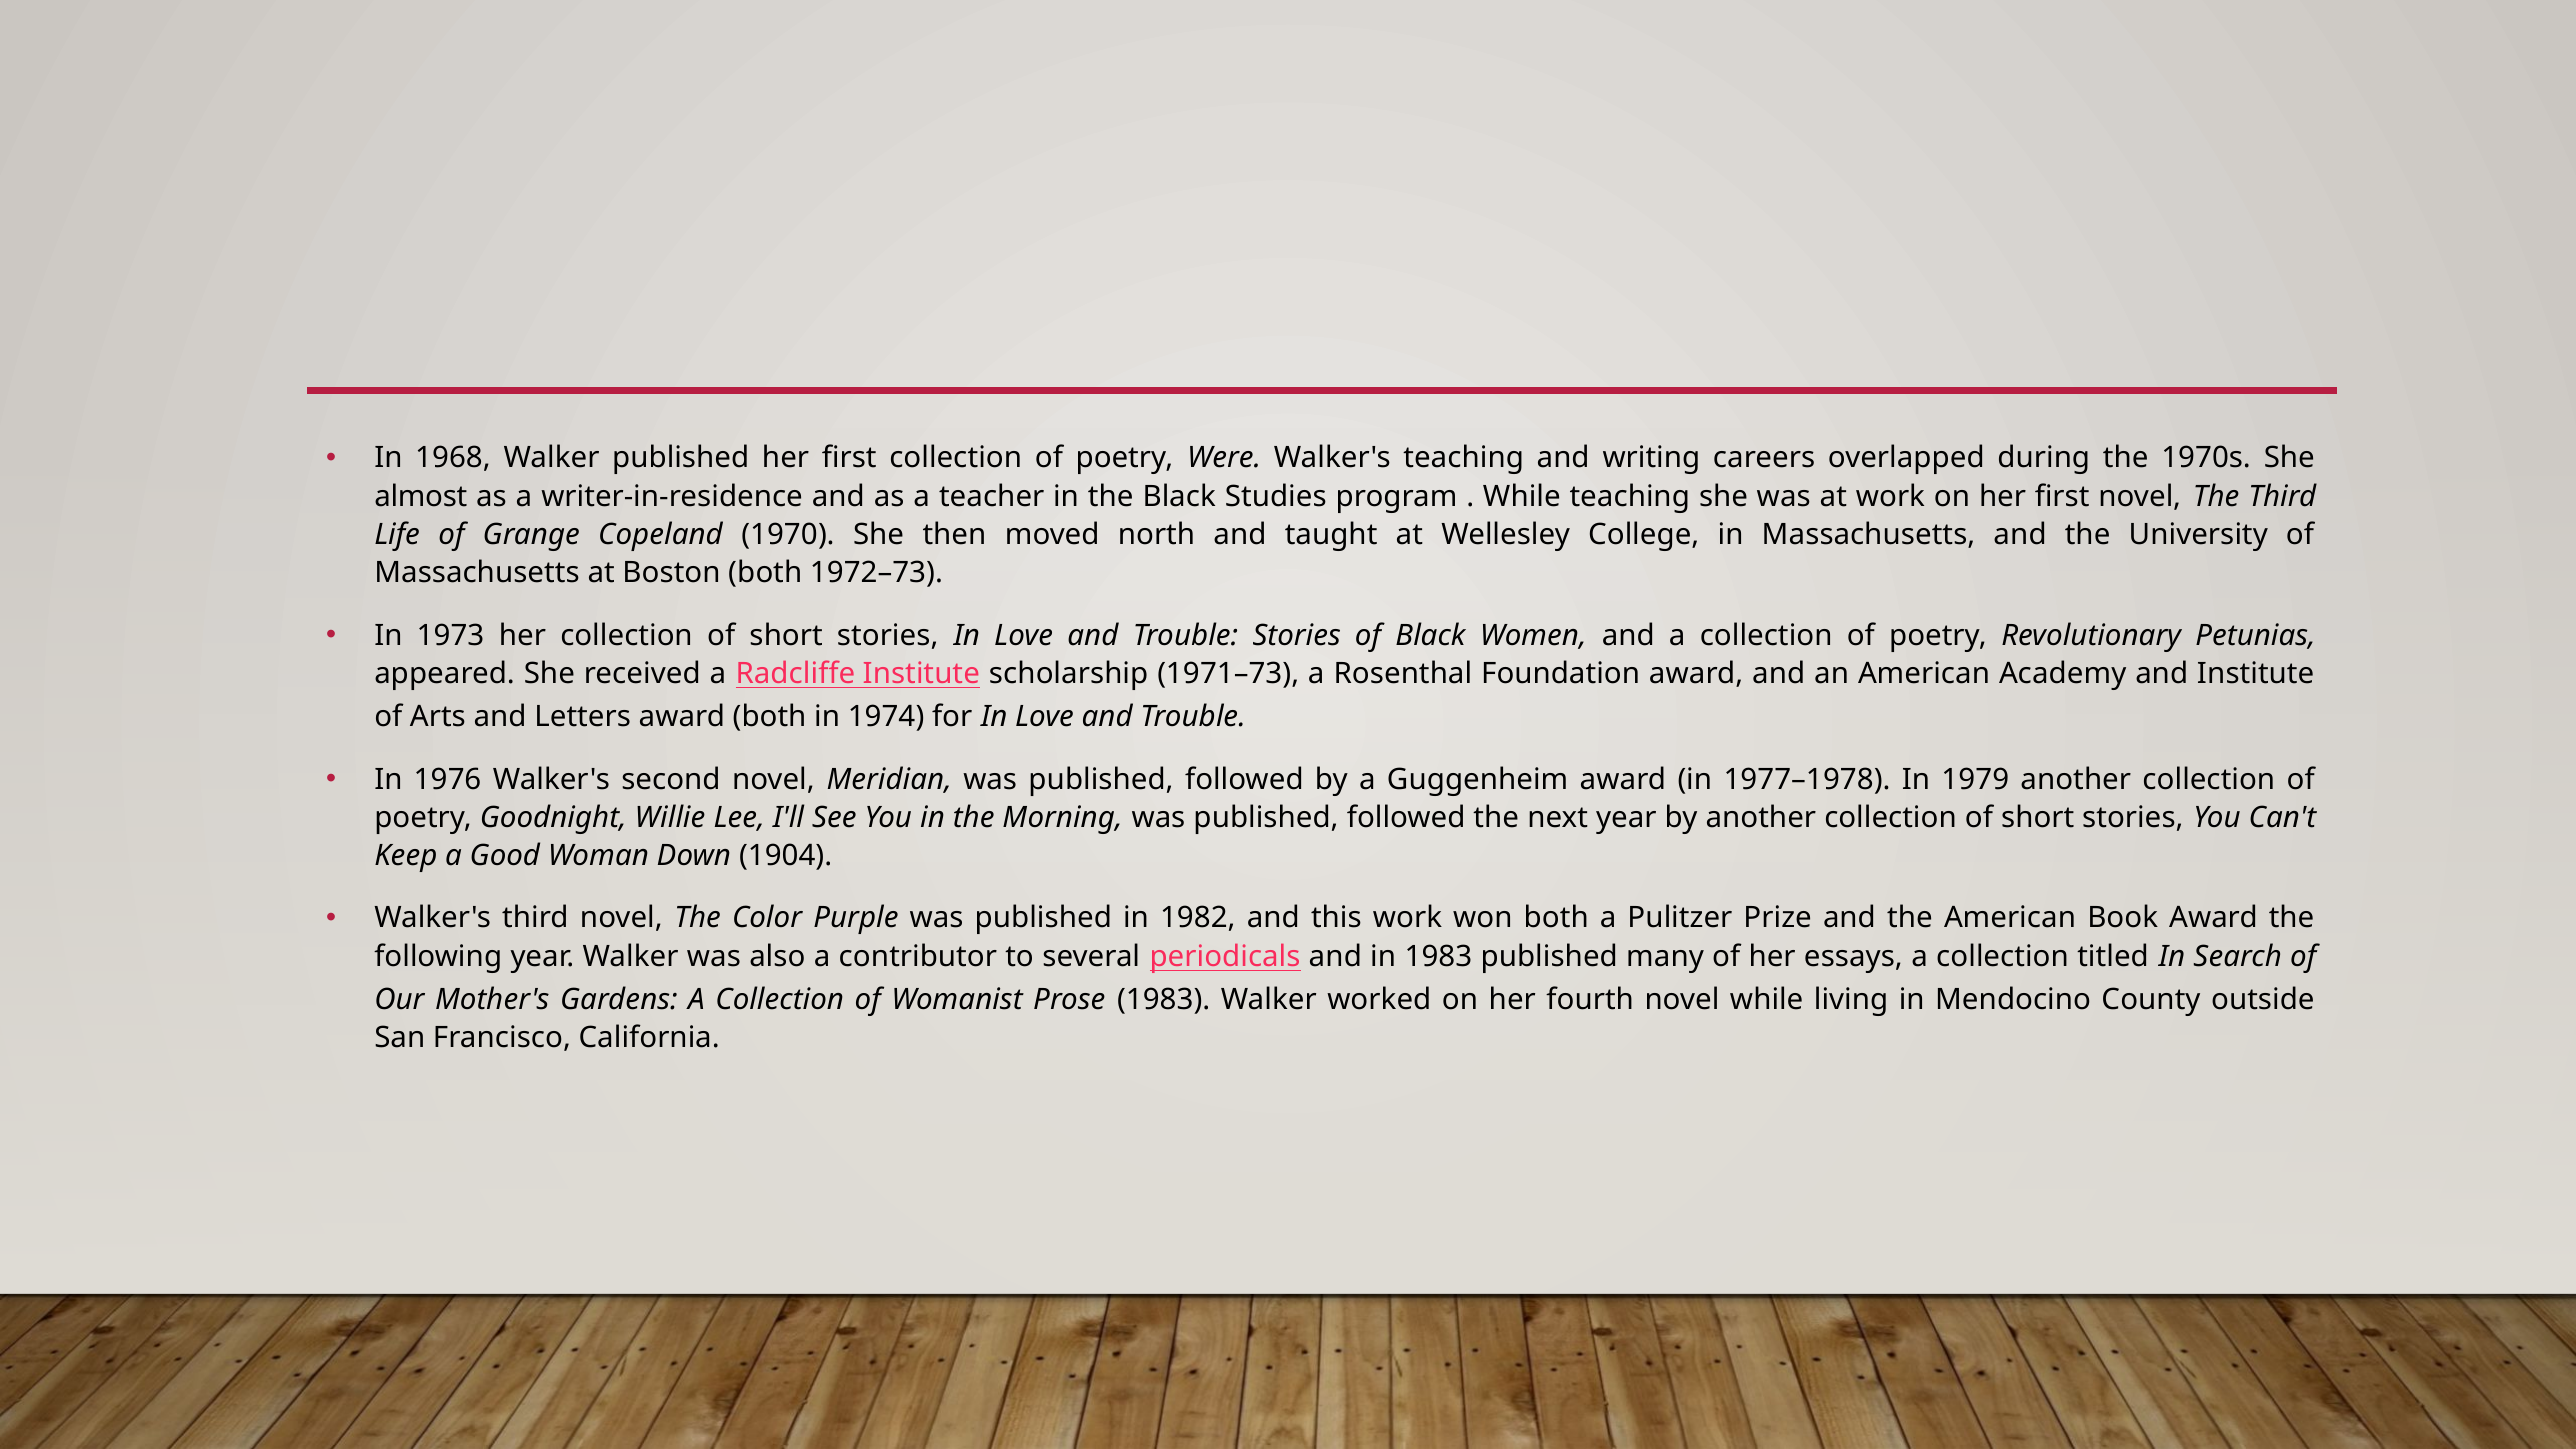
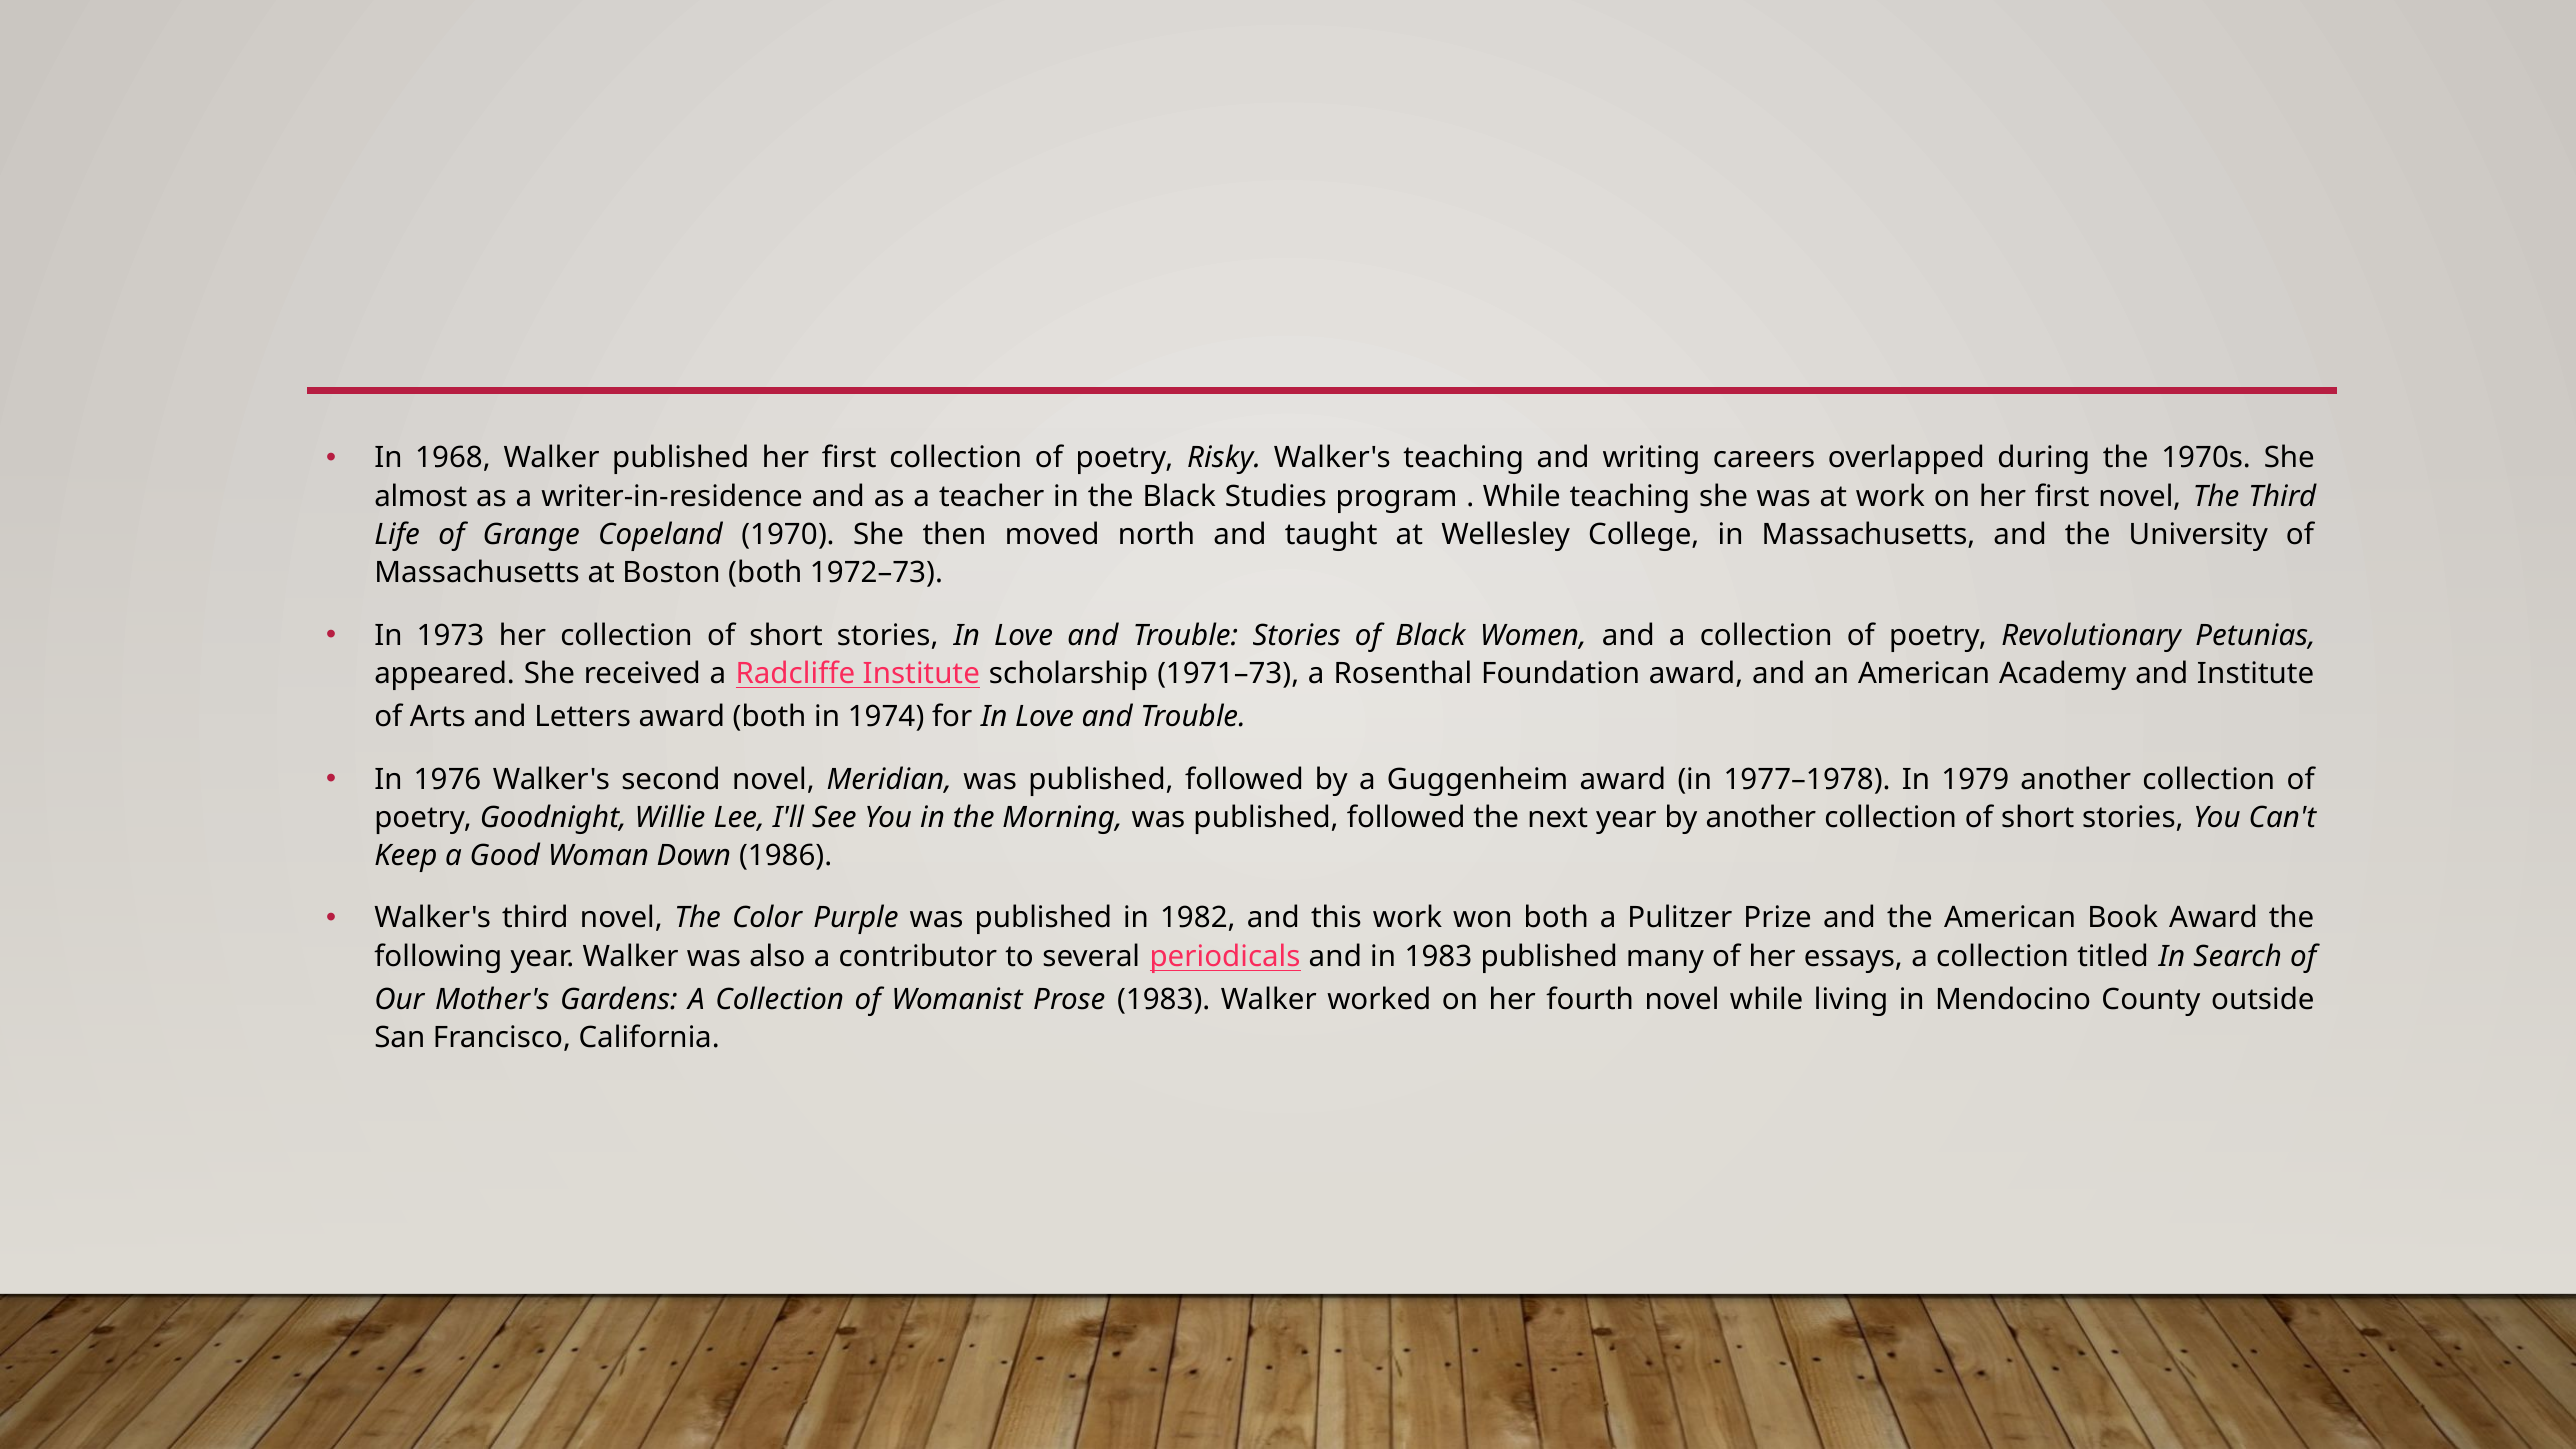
Were: Were -> Risky (1224, 458)
1904: 1904 -> 1986 (786, 856)
